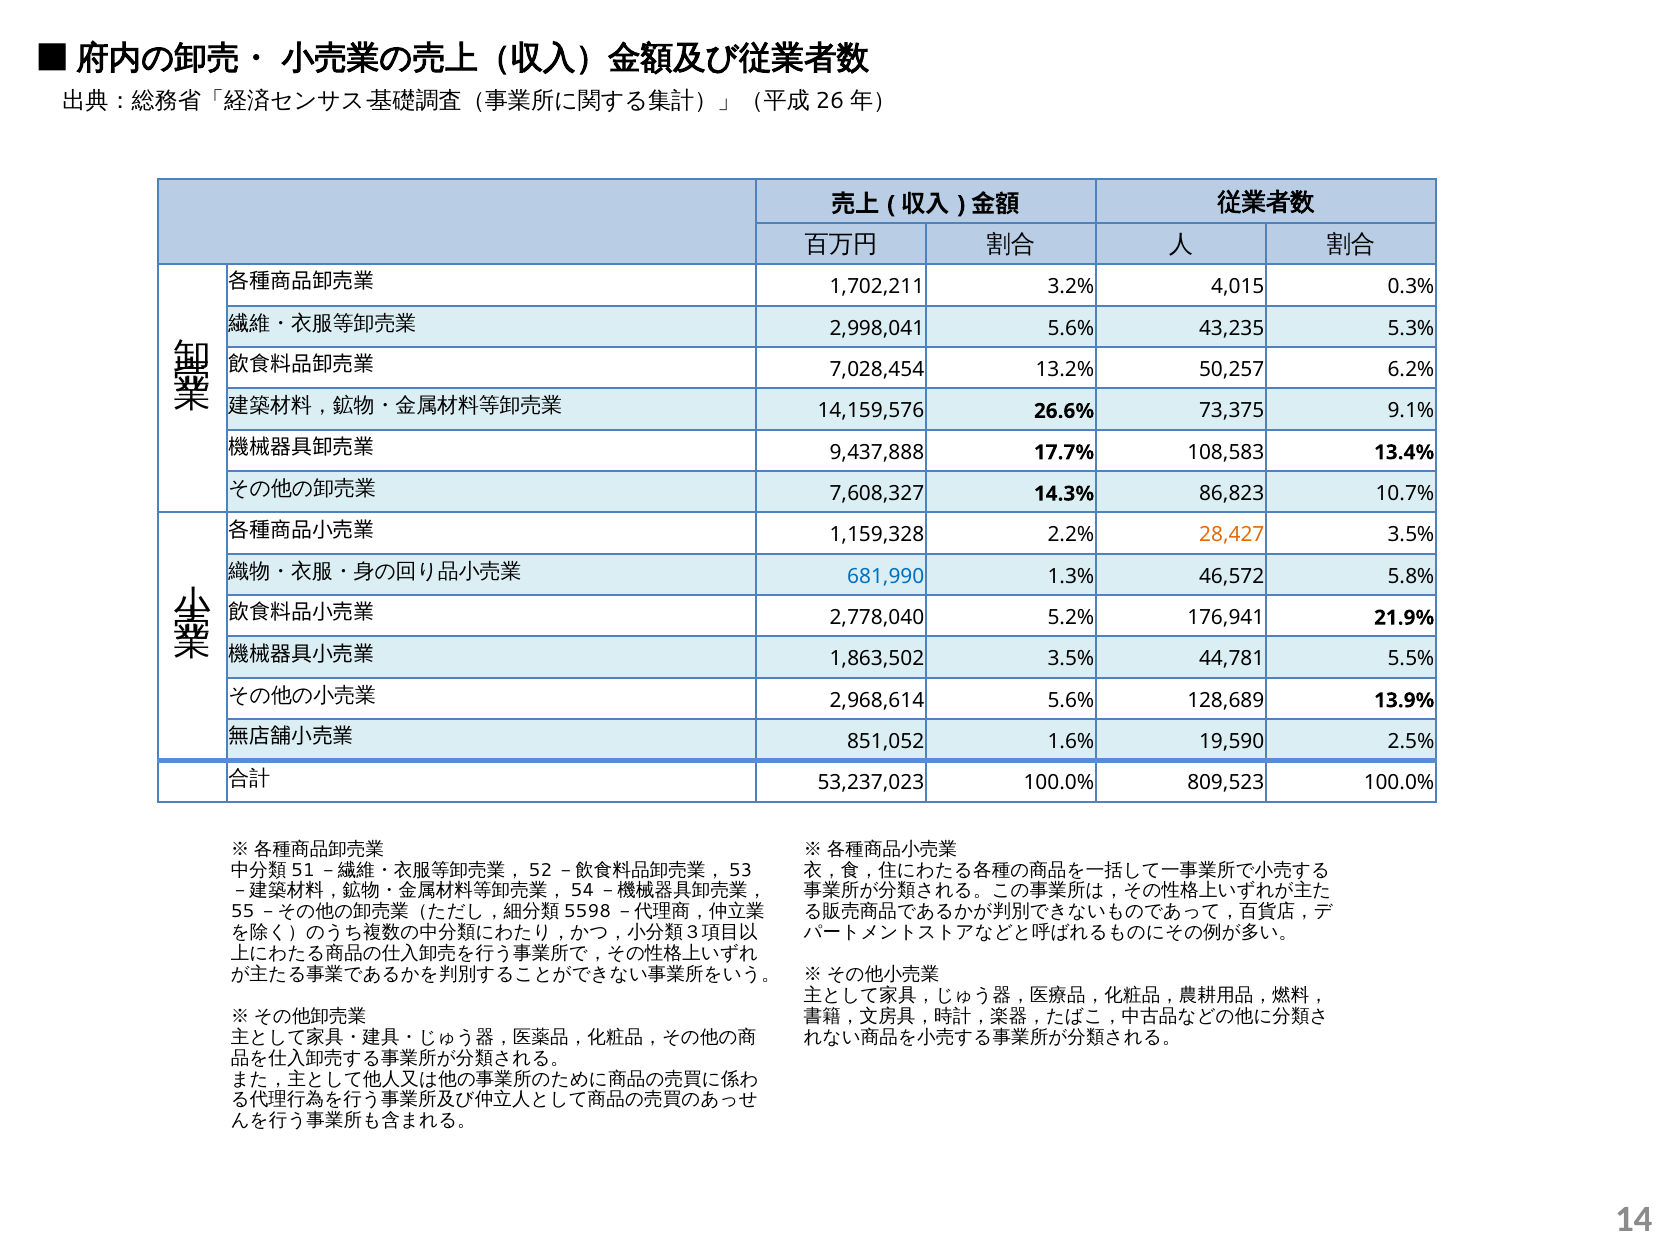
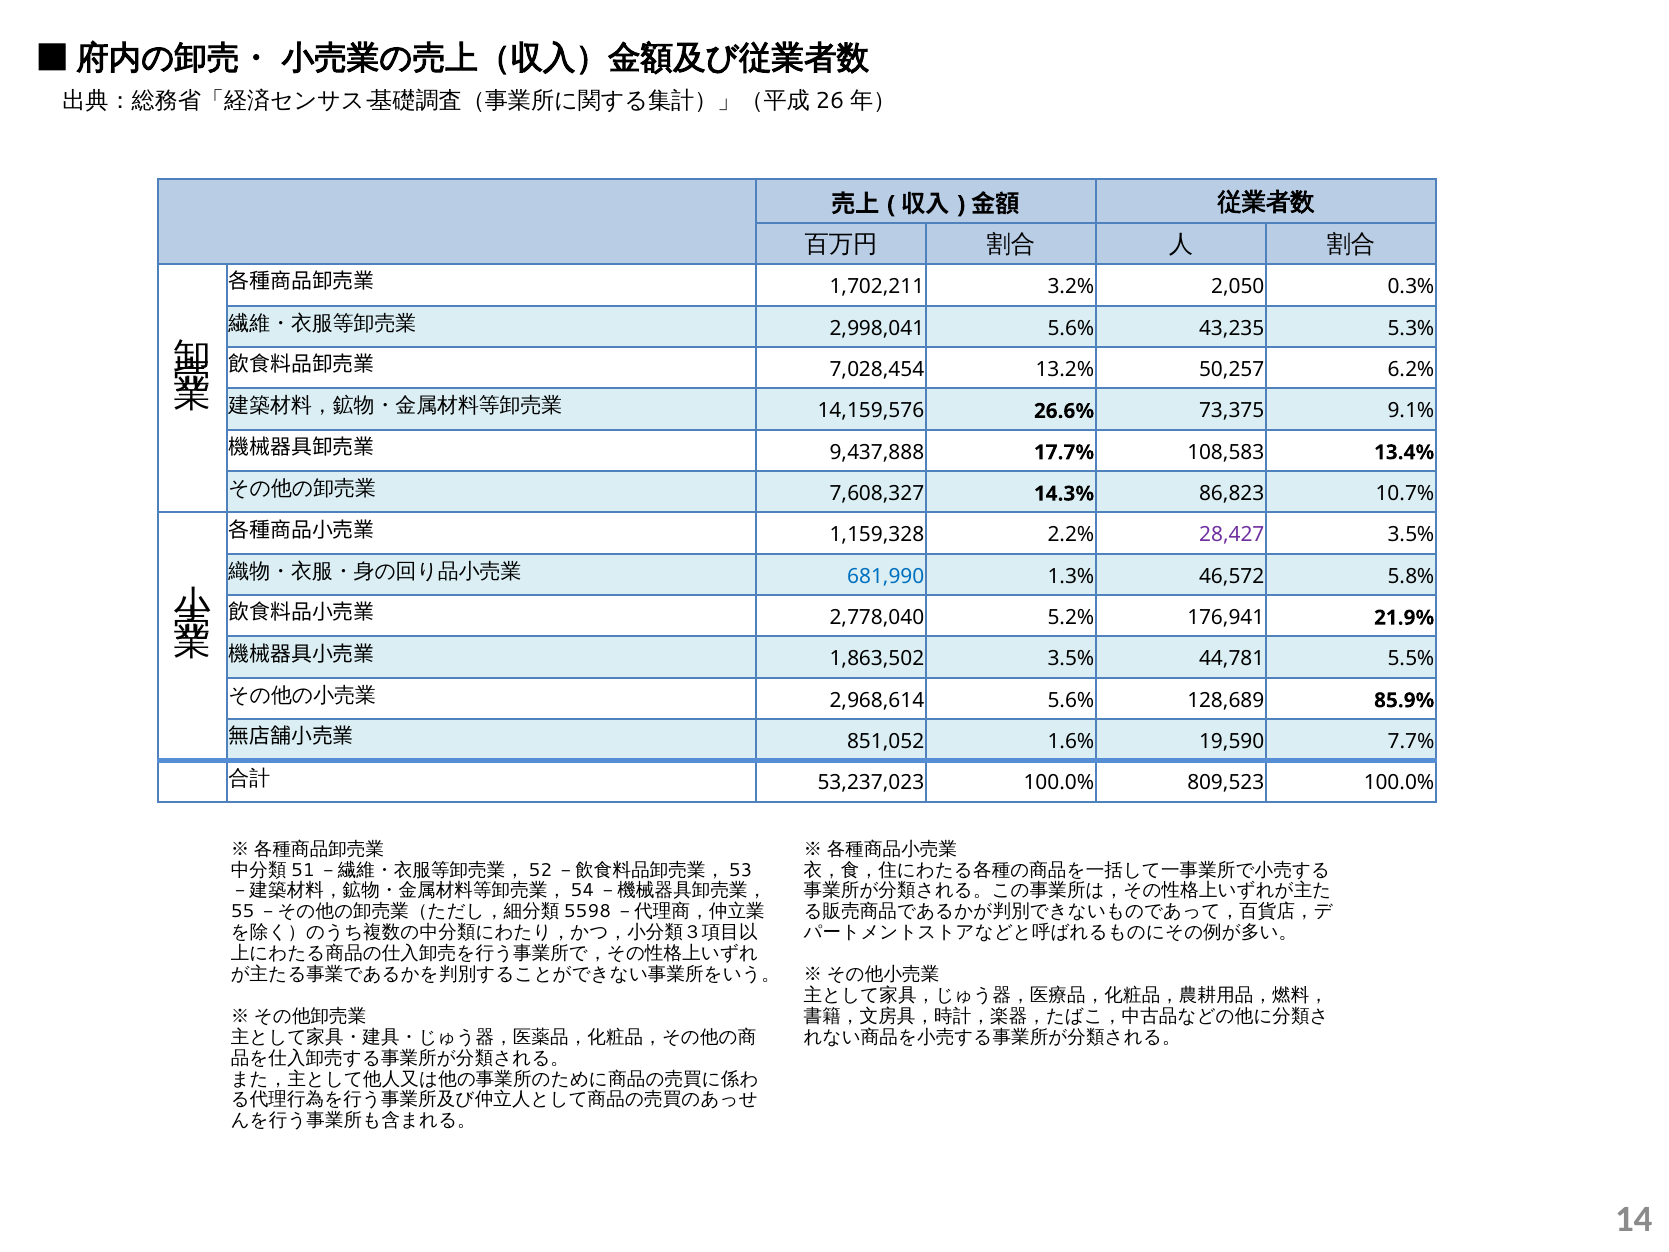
4,015: 4,015 -> 2,050 (1238, 287)
28,427 colour: orange -> purple (1232, 535)
13.9%: 13.9% -> 85.9% (1404, 700)
2.5%: 2.5% -> 7.7% (1411, 742)
